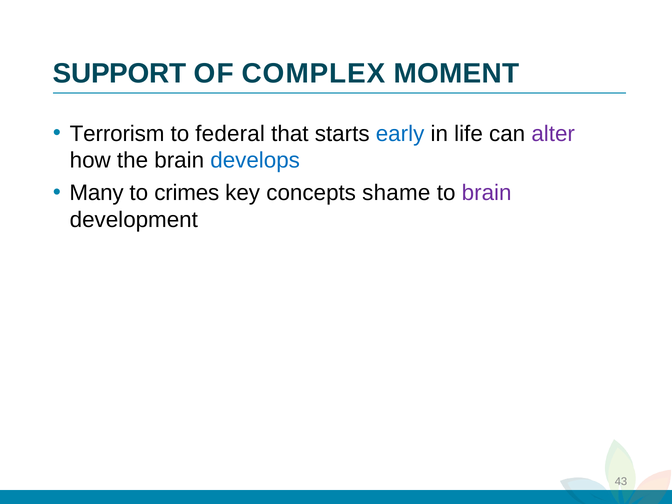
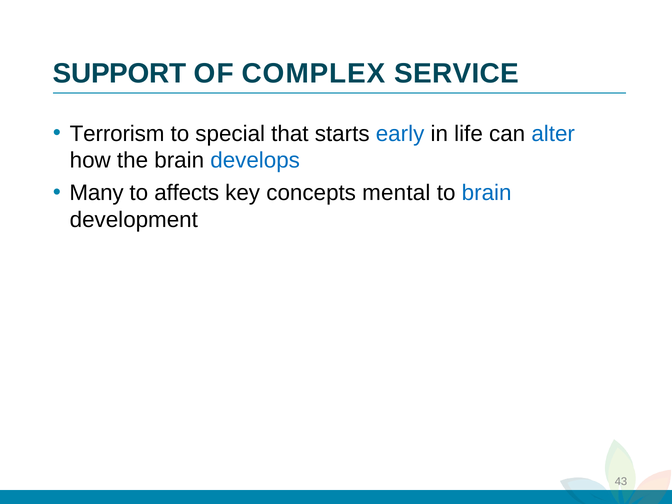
MOMENT: MOMENT -> SERVICE (456, 73)
federal: federal -> special (230, 134)
alter colour: purple -> blue (553, 134)
crimes: crimes -> affects (187, 193)
shame: shame -> mental (396, 193)
brain colour: purple -> blue (487, 193)
